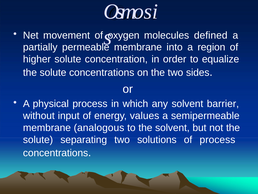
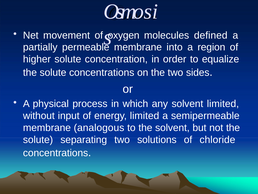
solvent barrier: barrier -> limited (223, 104)
energy values: values -> limited (145, 116)
of process: process -> chloride (217, 139)
